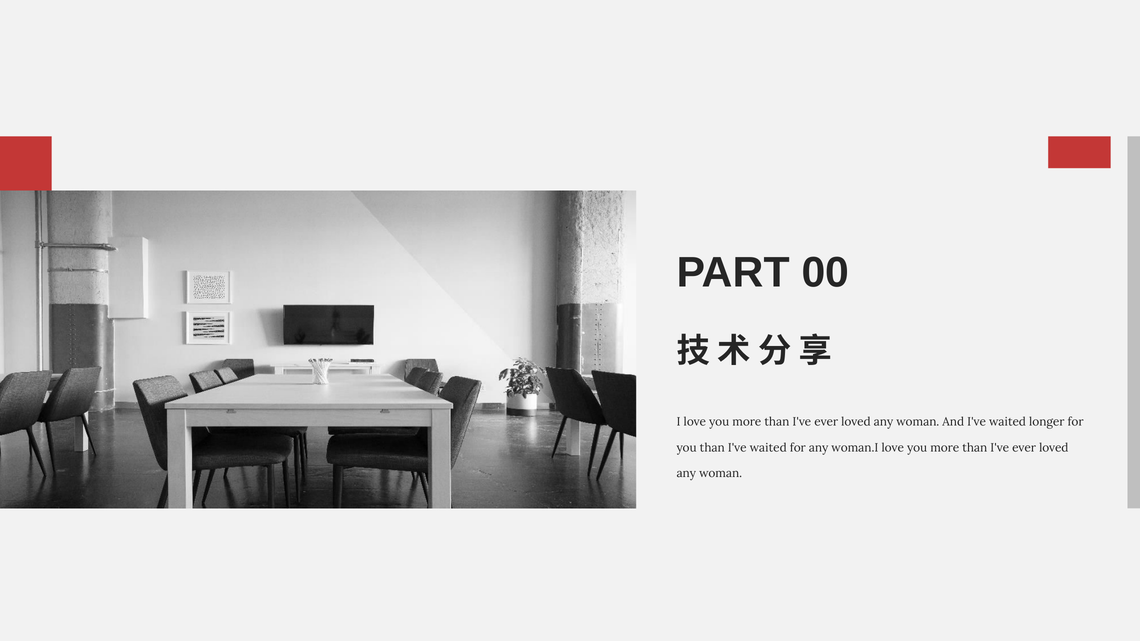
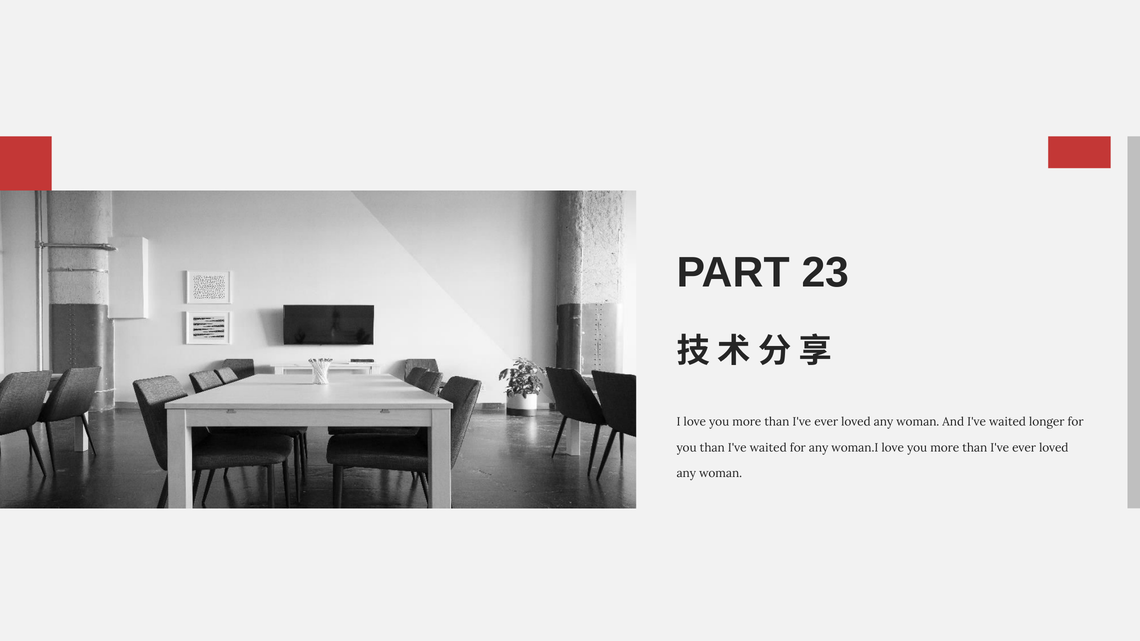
00: 00 -> 23 (825, 273)
